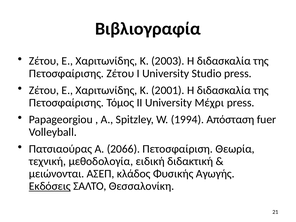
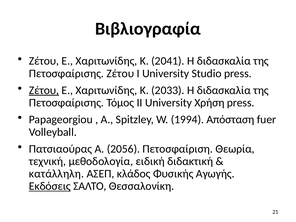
2003: 2003 -> 2041 (168, 61)
Ζέτου underline: none -> present (44, 90)
2001: 2001 -> 2033 (168, 90)
Μέχρι: Μέχρι -> Χρήση (209, 103)
2066: 2066 -> 2056 (123, 149)
μειώνονται: μειώνονται -> κατάλληλη (56, 174)
